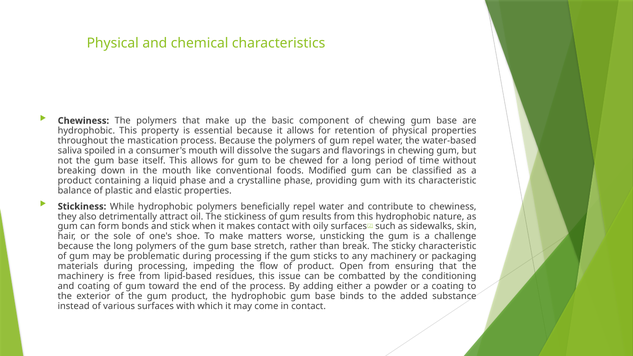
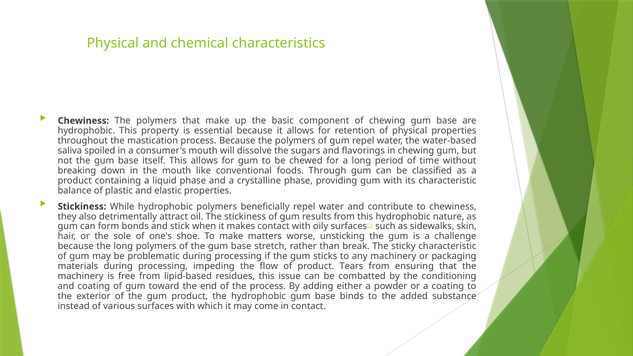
Modified: Modified -> Through (327, 171)
Open: Open -> Tears (351, 266)
